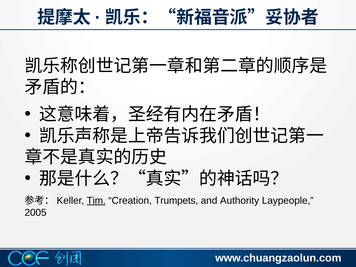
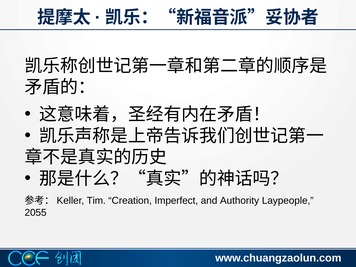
Tim underline: present -> none (96, 201)
Trumpets: Trumpets -> Imperfect (176, 201)
2005: 2005 -> 2055 (36, 213)
